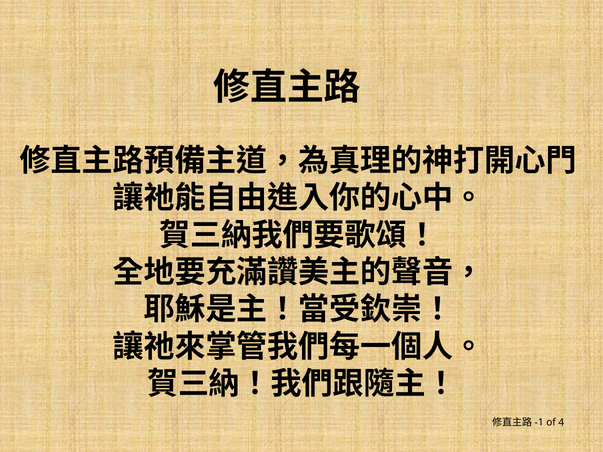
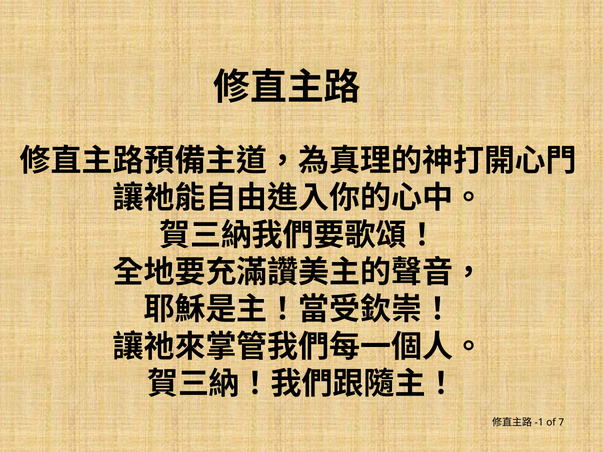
4: 4 -> 7 (561, 423)
